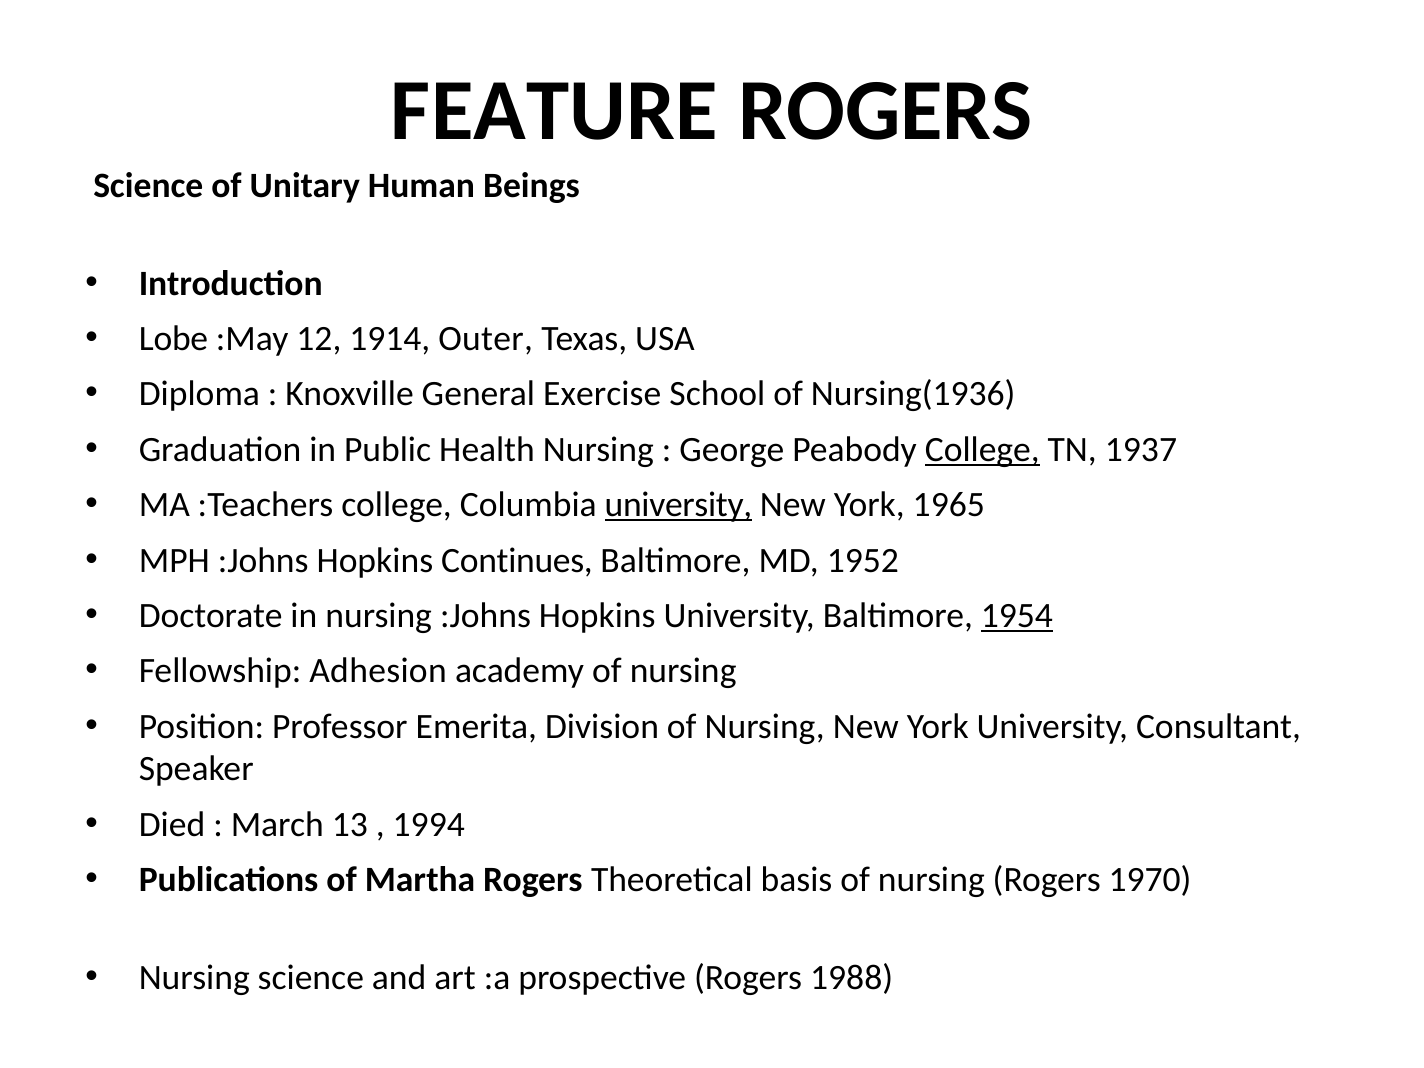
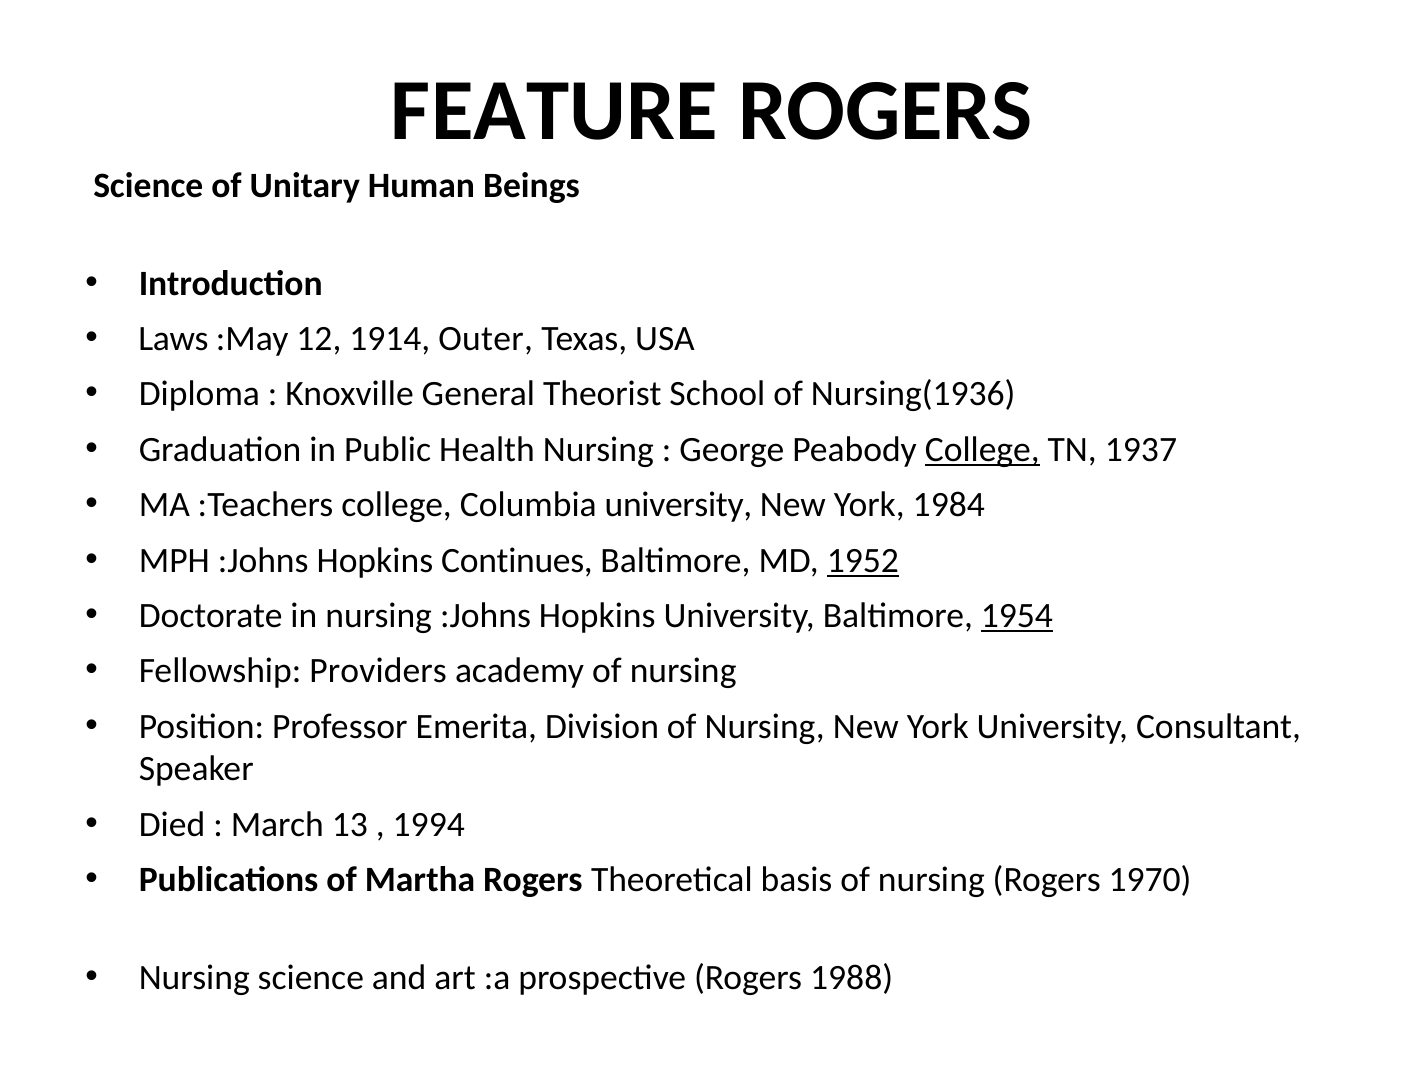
Lobe: Lobe -> Laws (174, 339)
Exercise: Exercise -> Theorist (602, 394)
university underline: present -> none (678, 505)
1965: 1965 -> 1984 (949, 505)
1952 underline: none -> present (863, 560)
Adhesion: Adhesion -> Providers (378, 671)
